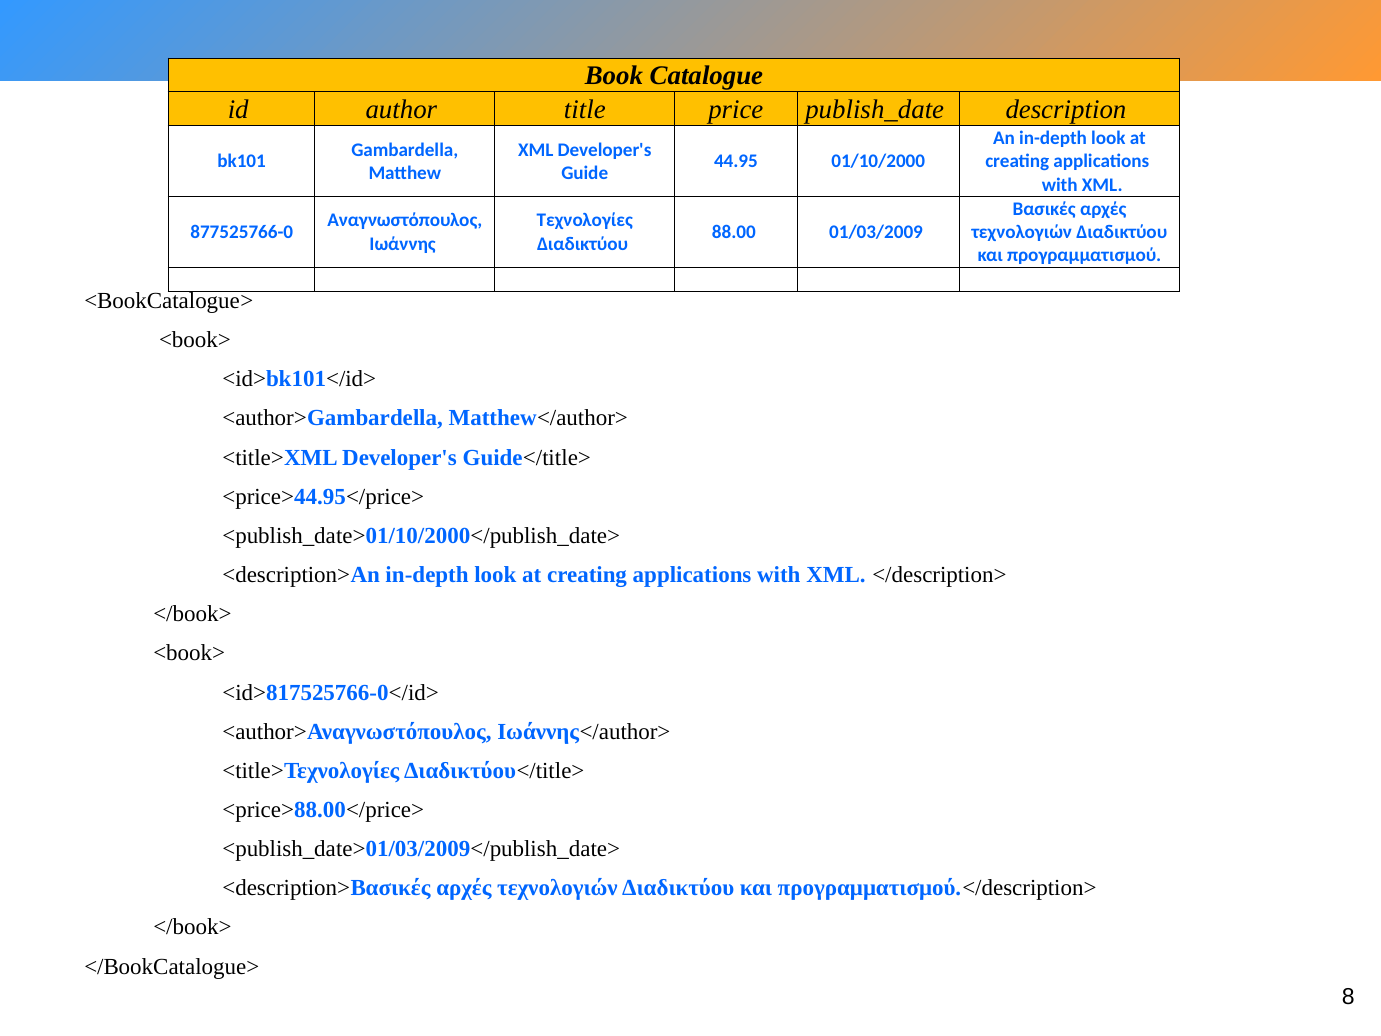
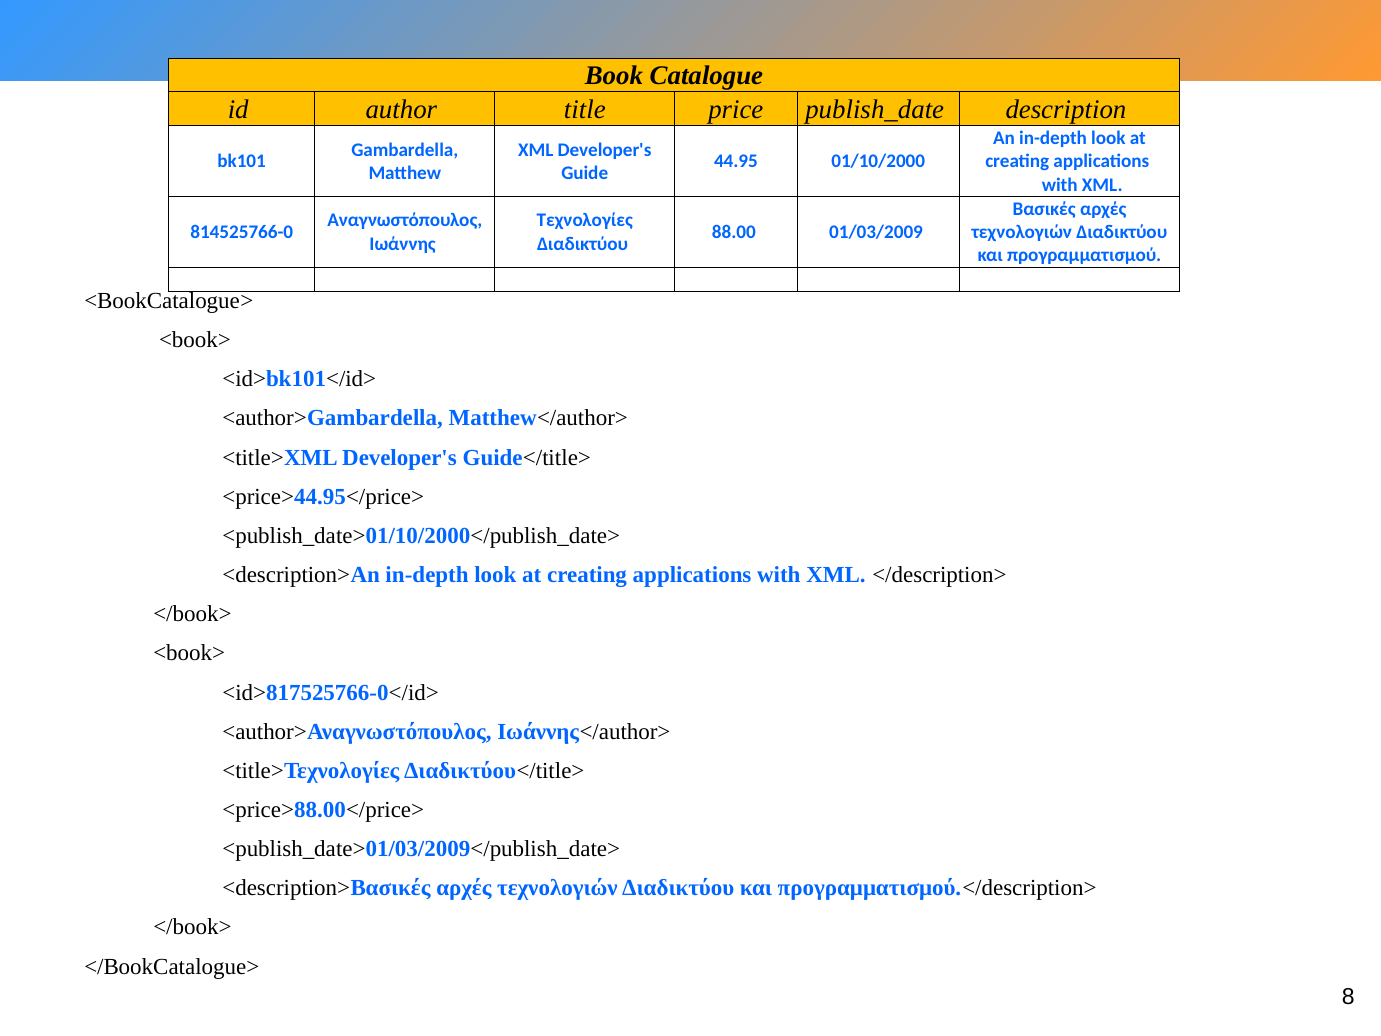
877525766-0: 877525766-0 -> 814525766-0 (242, 232)
